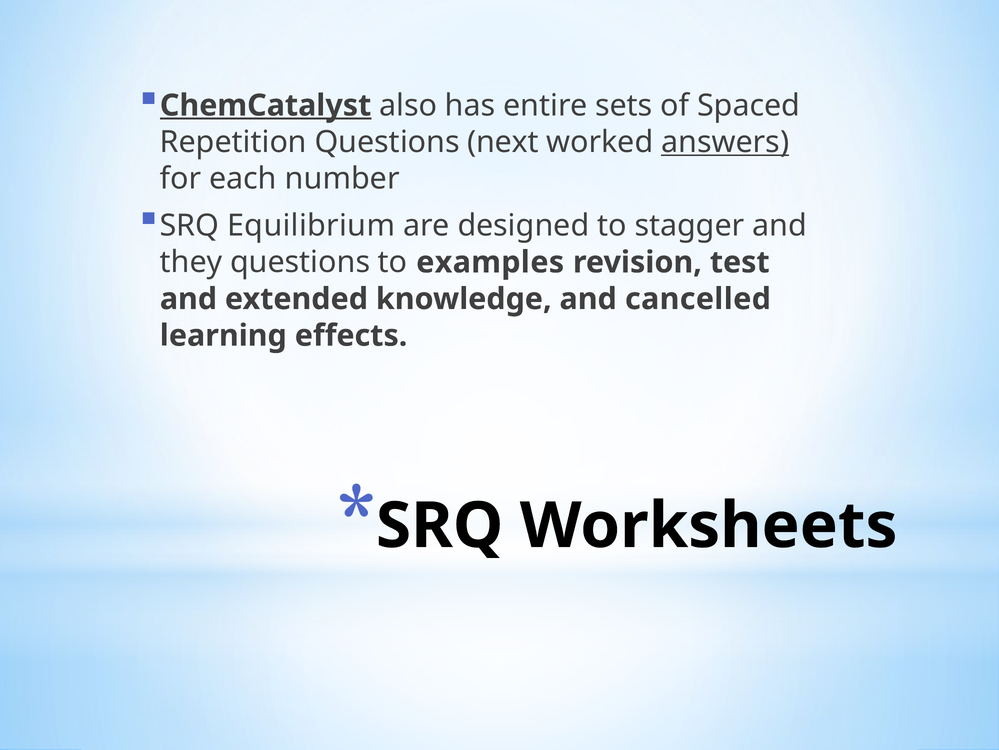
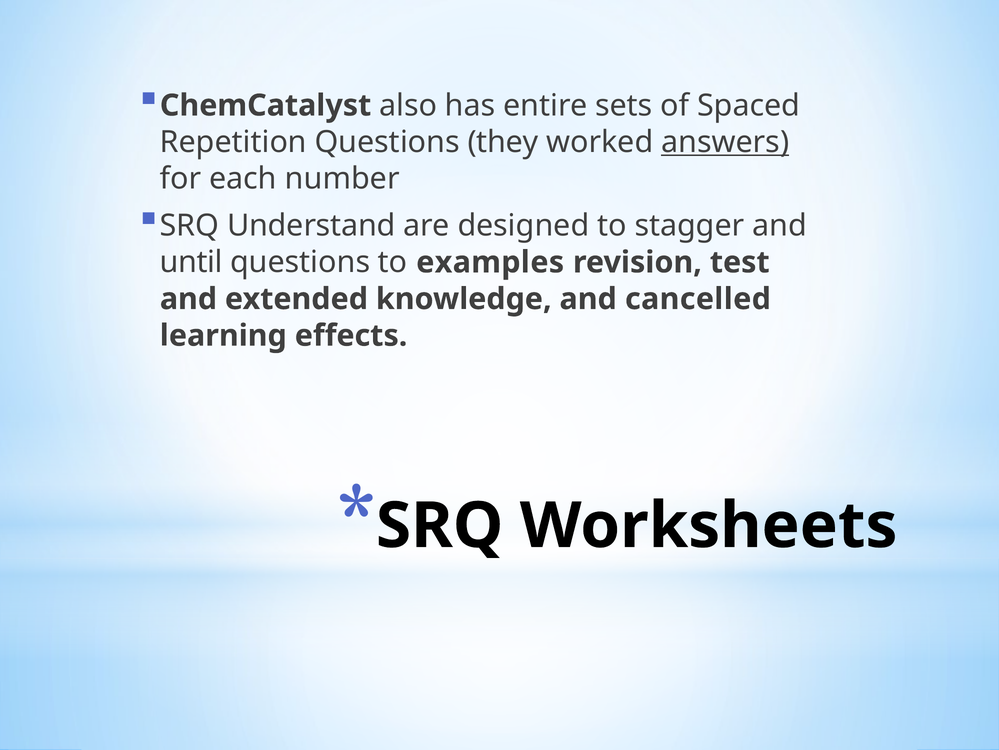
ChemCatalyst underline: present -> none (266, 105)
next: next -> they (503, 142)
Equilibrium: Equilibrium -> Understand (311, 225)
they: they -> until (191, 262)
